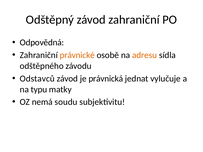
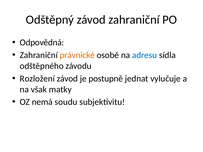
adresu colour: orange -> blue (145, 55)
Odstavců: Odstavců -> Rozložení (37, 79)
právnická: právnická -> postupně (106, 79)
typu: typu -> však (39, 90)
